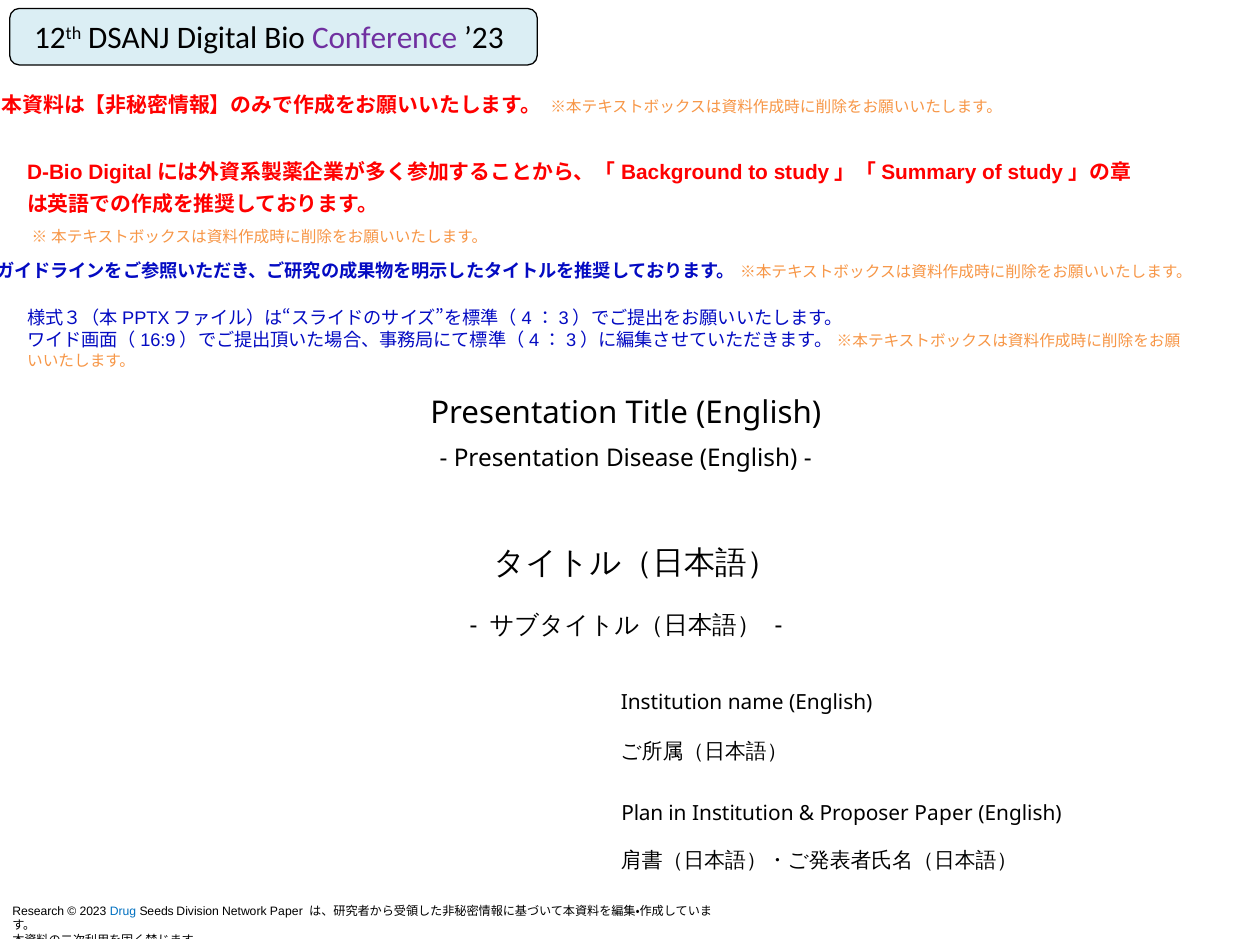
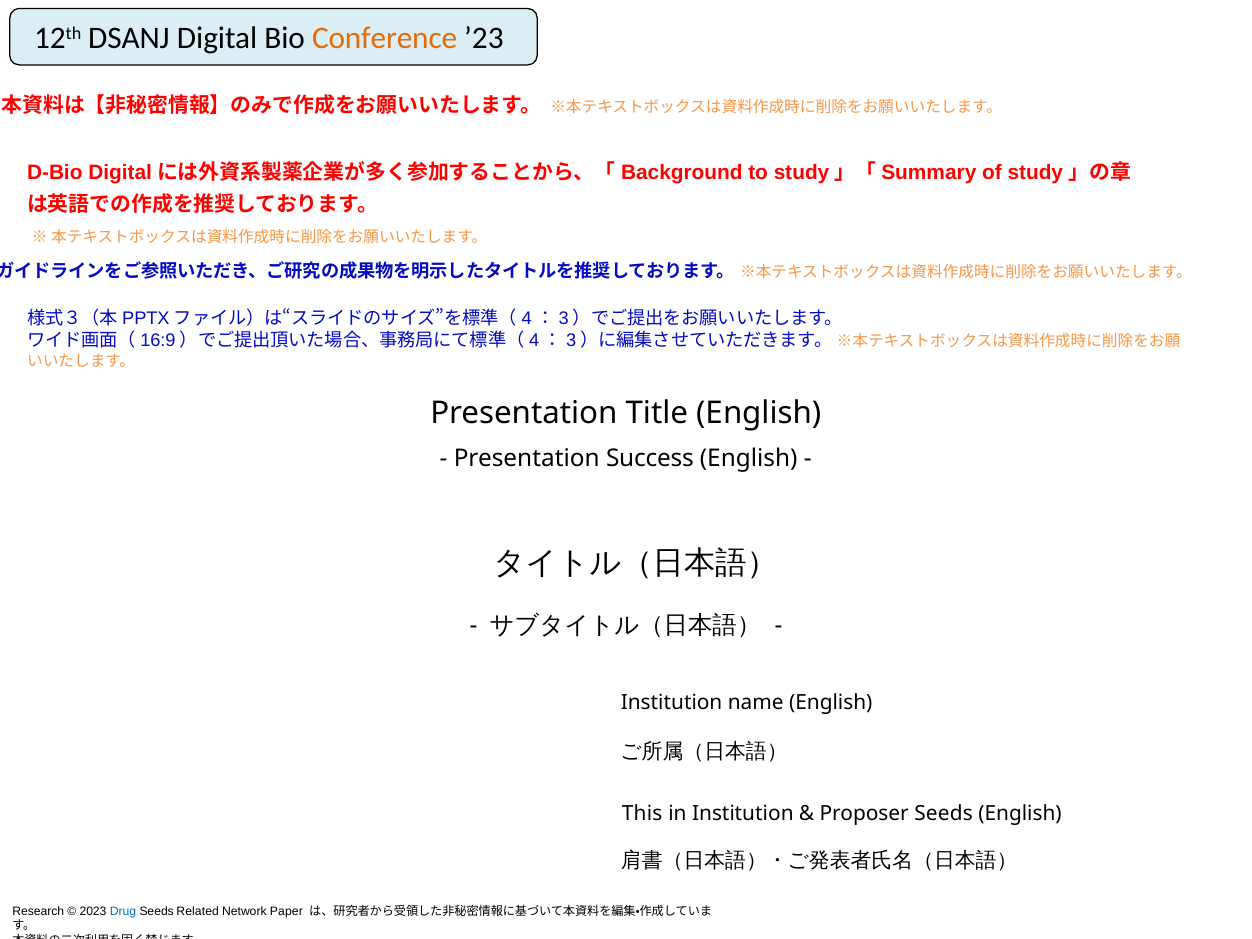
Conference colour: purple -> orange (385, 38)
Disease: Disease -> Success (650, 458)
Plan: Plan -> This (642, 813)
Proposer Paper: Paper -> Seeds (944, 813)
Division: Division -> Related (198, 911)
